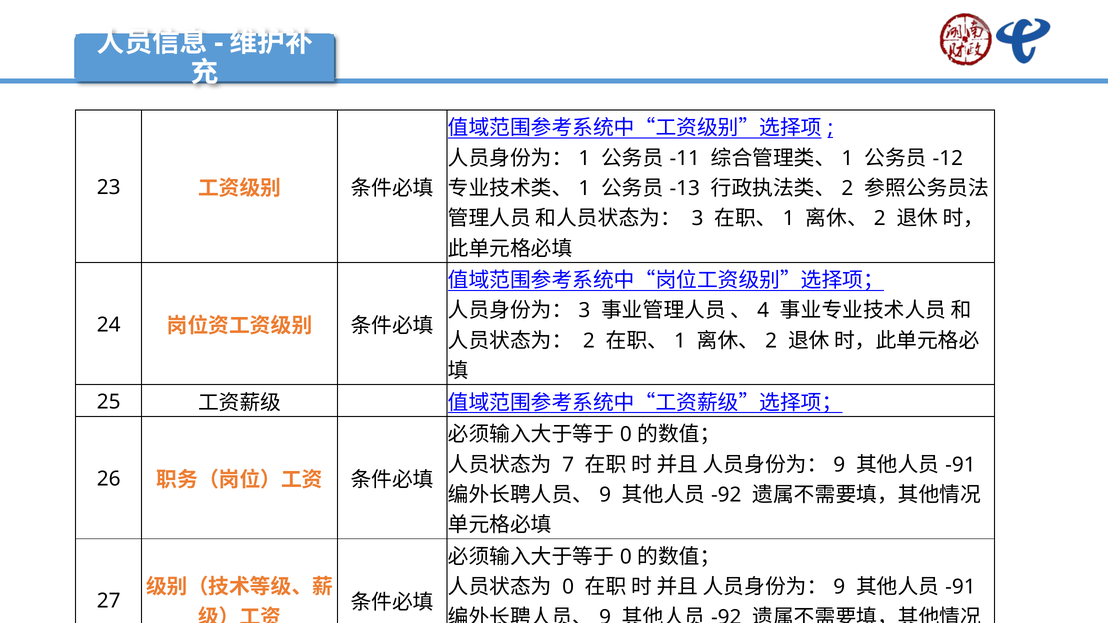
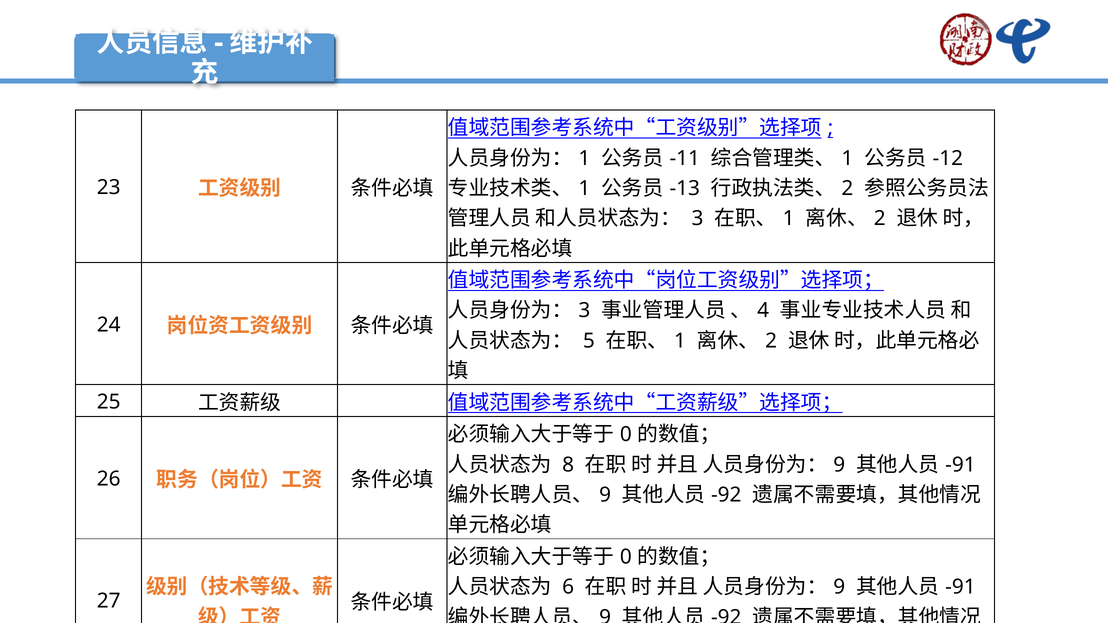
2: 2 -> 5 (589, 341)
7: 7 -> 8 (568, 465)
0: 0 -> 6 (568, 587)
